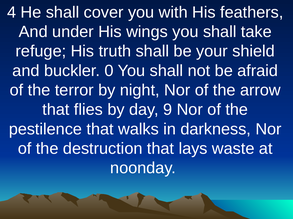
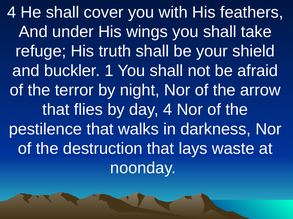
0: 0 -> 1 (109, 71)
day 9: 9 -> 4 (168, 110)
